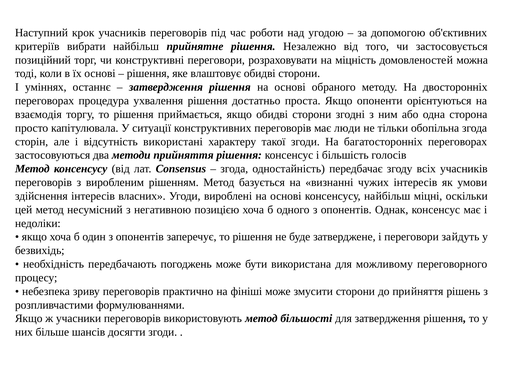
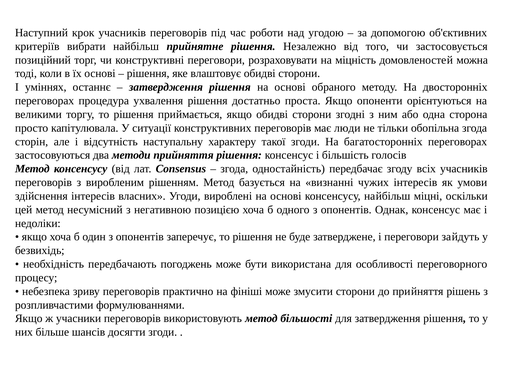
взаємодія: взаємодія -> великими (38, 114)
використані: використані -> наступальну (173, 142)
можливому: можливому -> особливості (384, 264)
